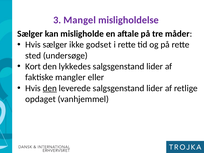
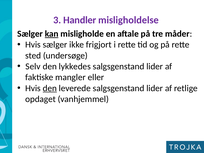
Mangel: Mangel -> Handler (80, 20)
kan underline: none -> present (52, 34)
godset: godset -> frigjort (99, 45)
Kort: Kort -> Selv (33, 66)
